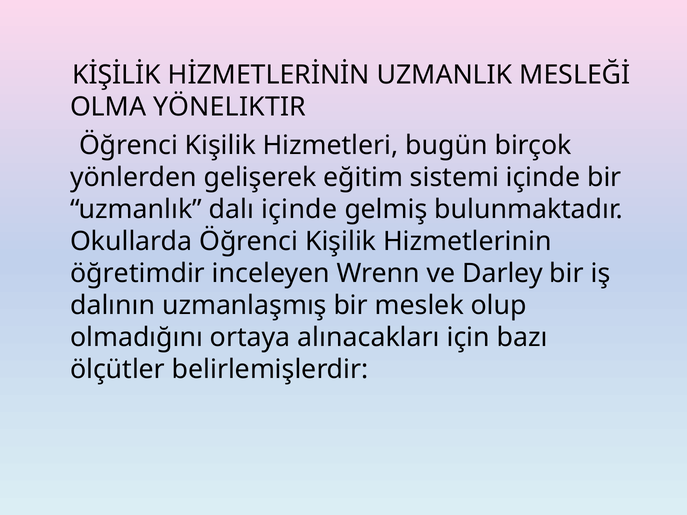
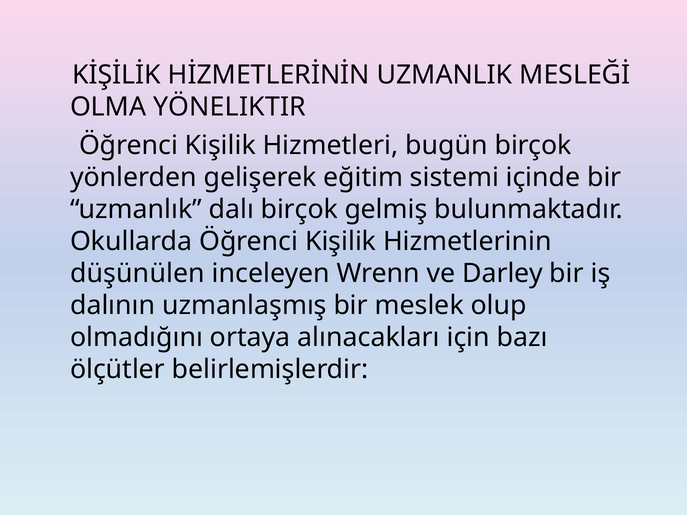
dalı içinde: içinde -> birçok (299, 209)
öğretimdir: öğretimdir -> düşünülen (138, 274)
